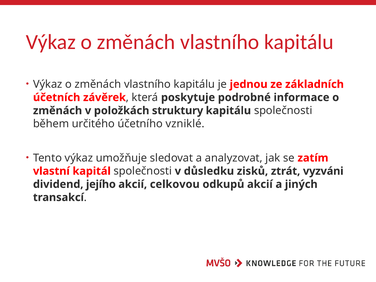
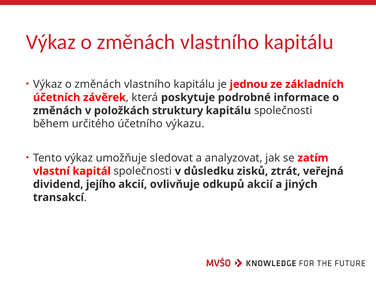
vzniklé: vzniklé -> výkazu (185, 124)
vyzváni: vyzváni -> veřejná (323, 171)
celkovou: celkovou -> ovlivňuje (175, 184)
